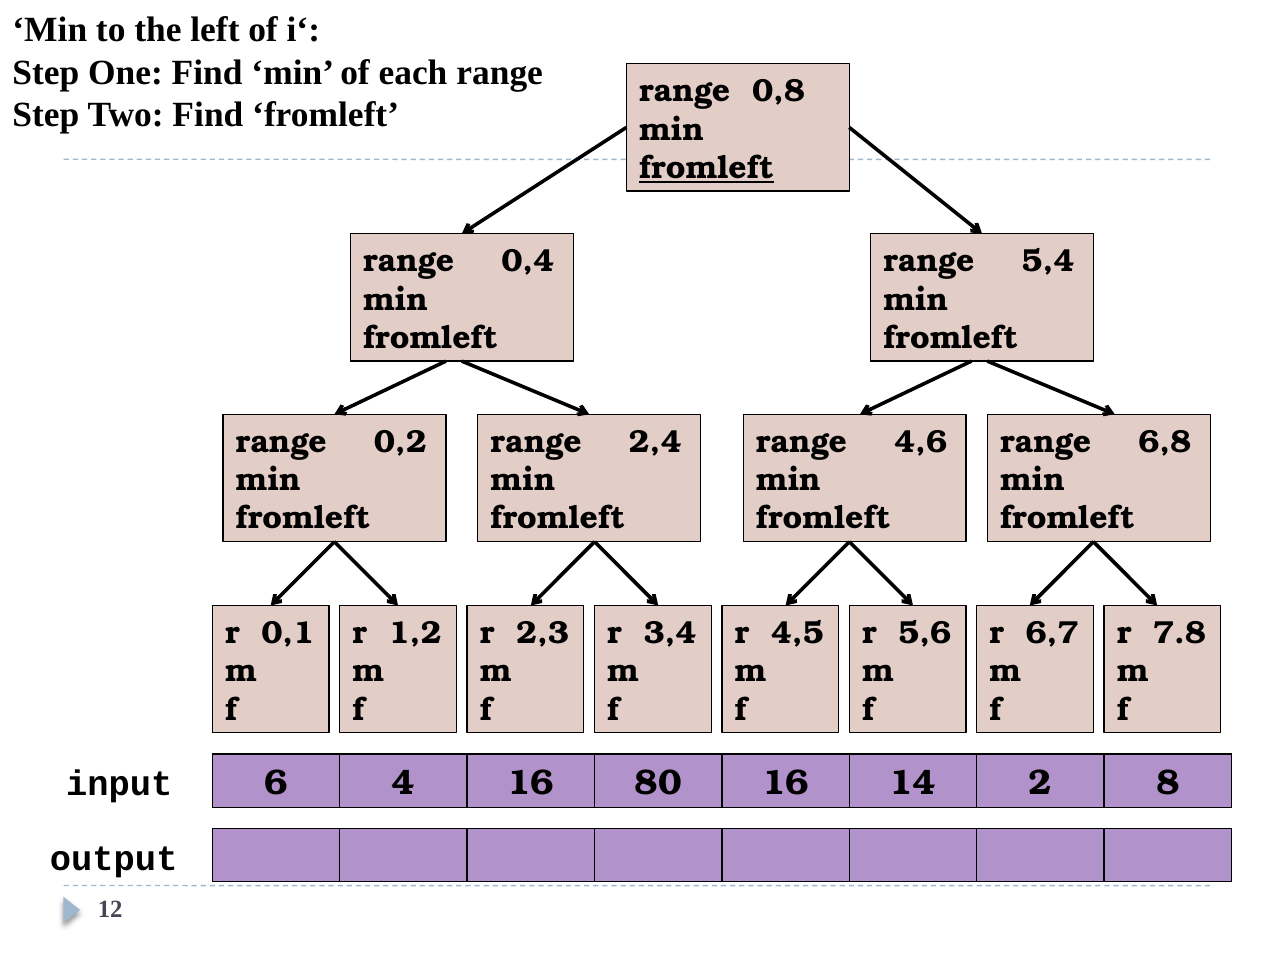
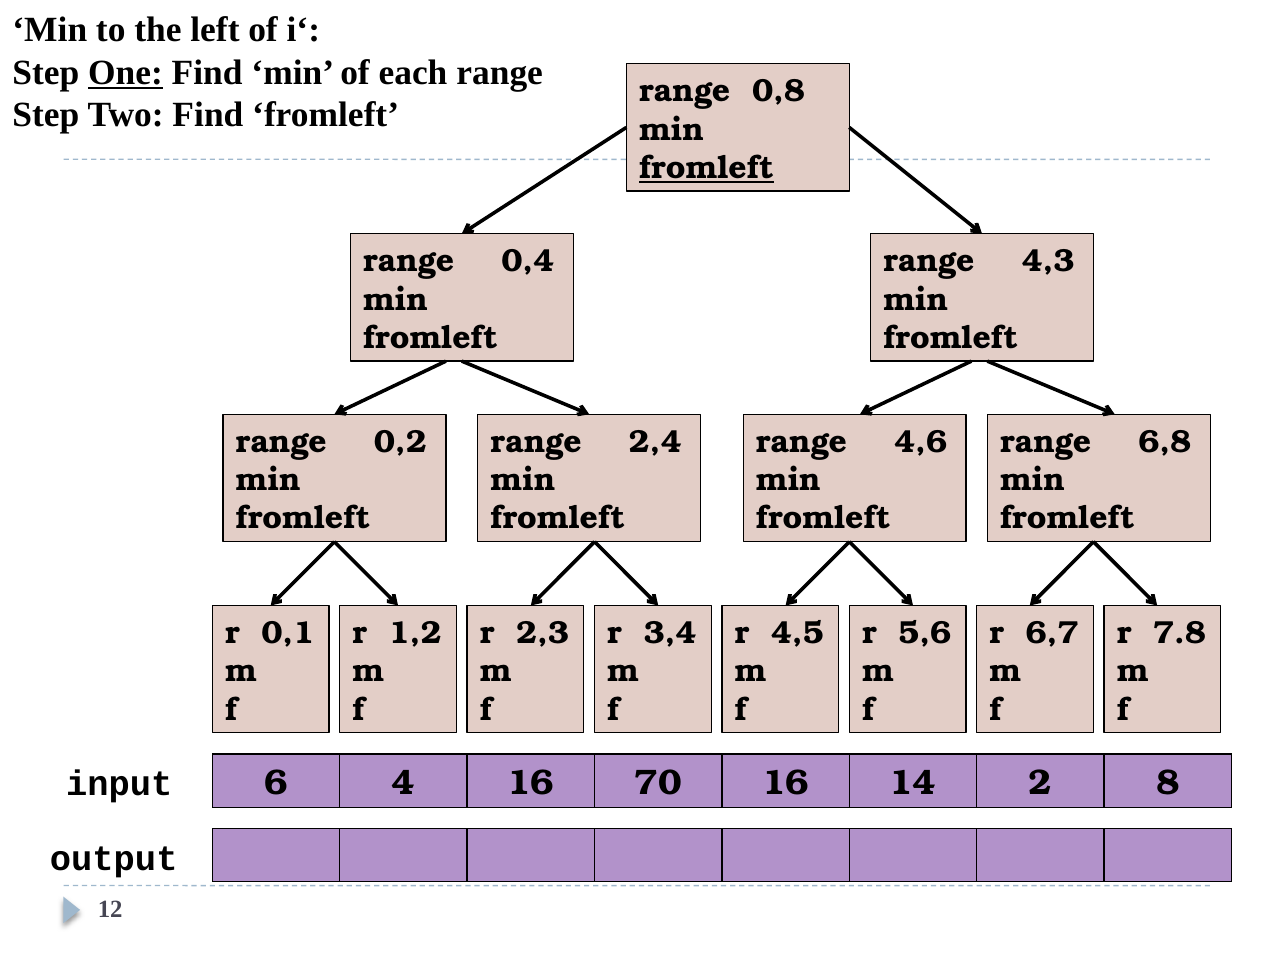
One underline: none -> present (126, 72)
5,4: 5,4 -> 4,3 (1048, 261)
80: 80 -> 70 (658, 783)
